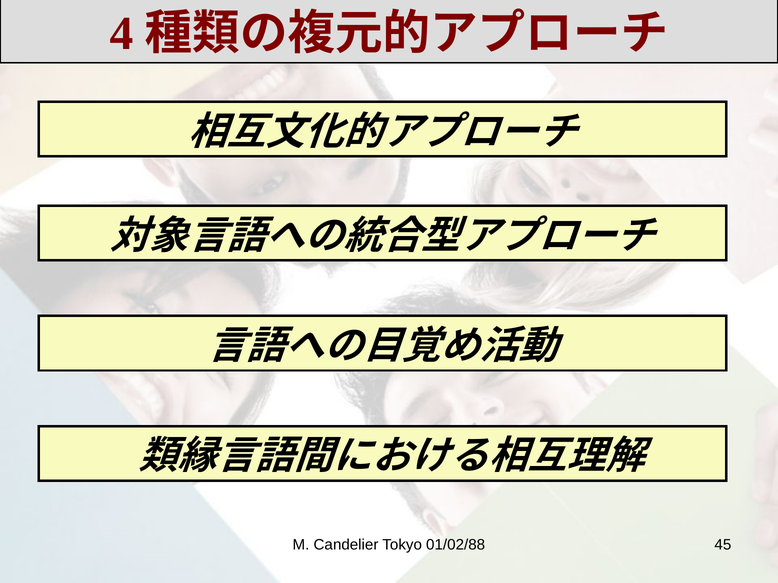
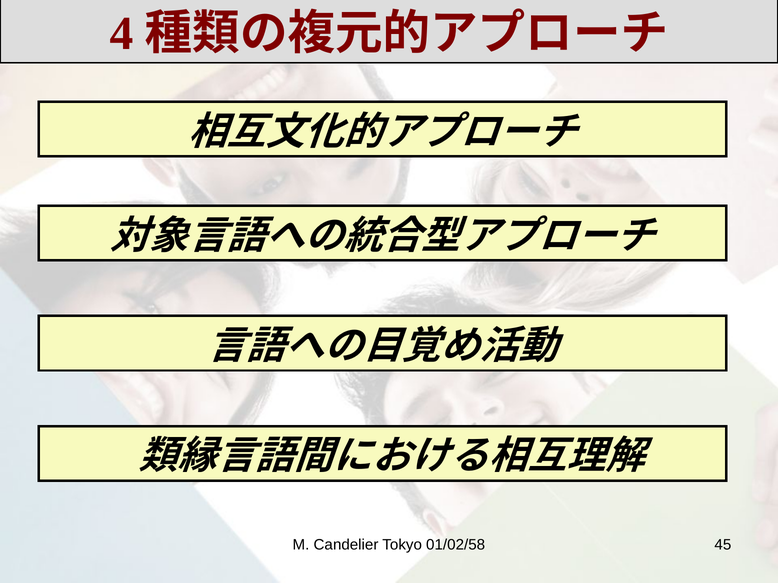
01/02/88: 01/02/88 -> 01/02/58 (456, 545)
